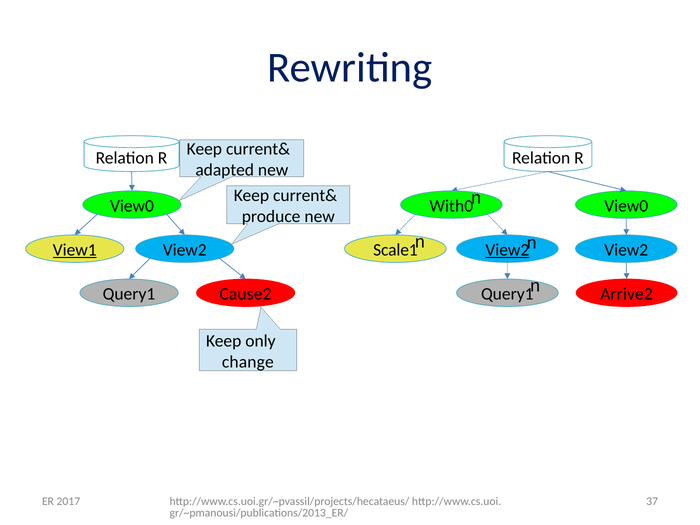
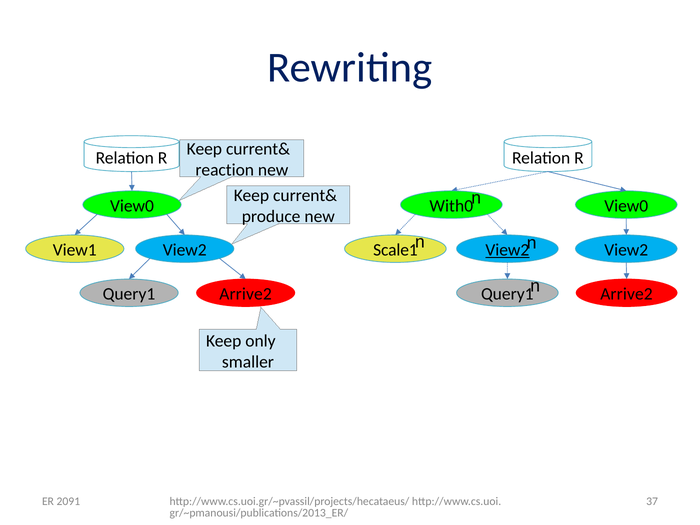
adapted: adapted -> reaction (225, 170)
View1 underline: present -> none (75, 250)
Query1 Cause2: Cause2 -> Arrive2 (246, 294)
change: change -> smaller (248, 362)
2017: 2017 -> 2091 (68, 501)
